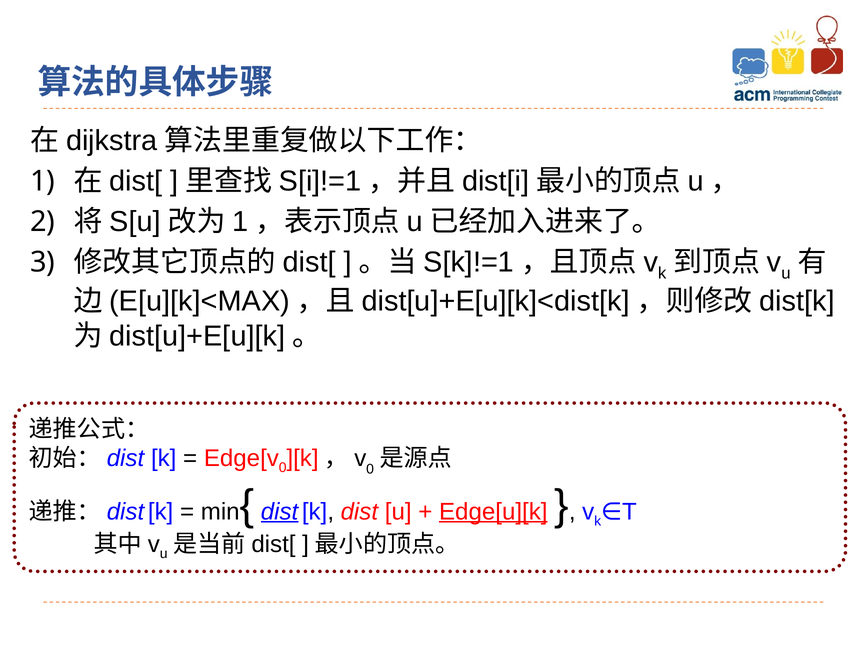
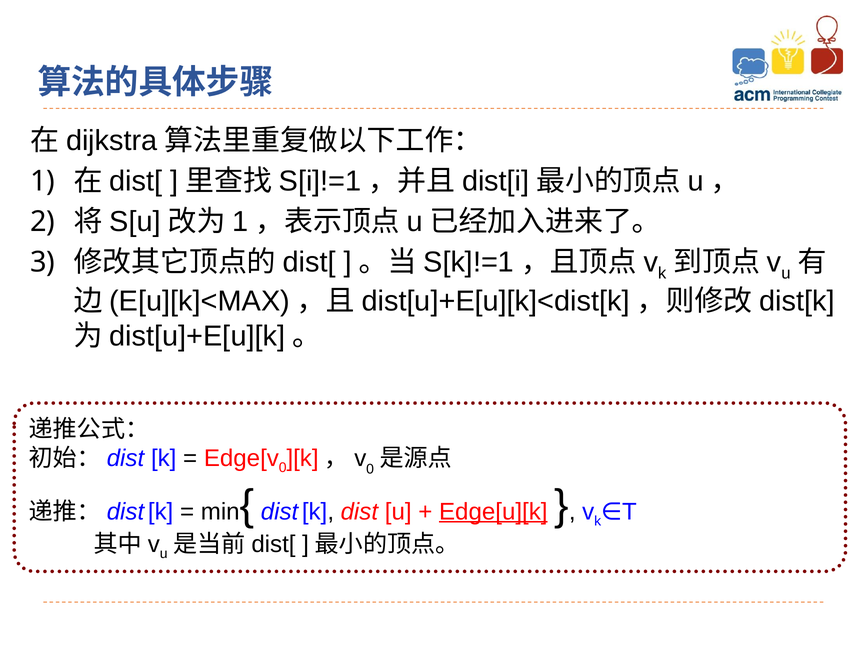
dist underline: present -> none (280, 512)
